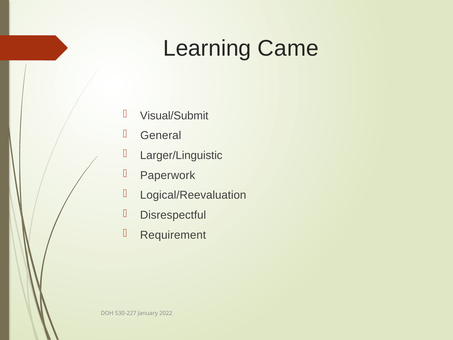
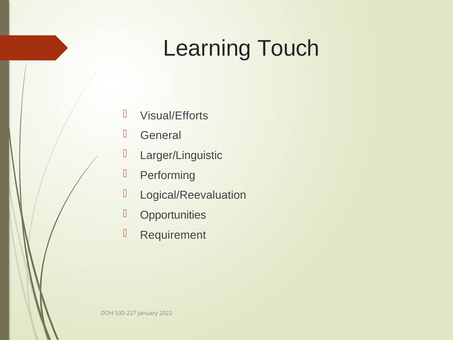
Came: Came -> Touch (288, 48)
Visual/Submit: Visual/Submit -> Visual/Efforts (174, 116)
Paperwork: Paperwork -> Performing (168, 175)
Disrespectful: Disrespectful -> Opportunities (173, 215)
